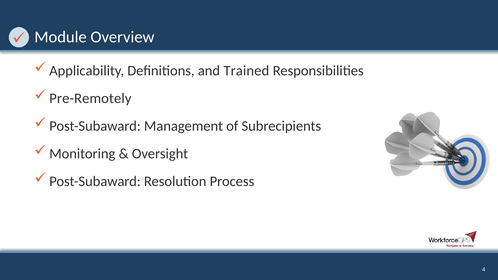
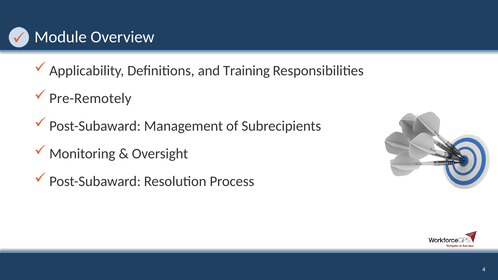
Trained: Trained -> Training (246, 71)
